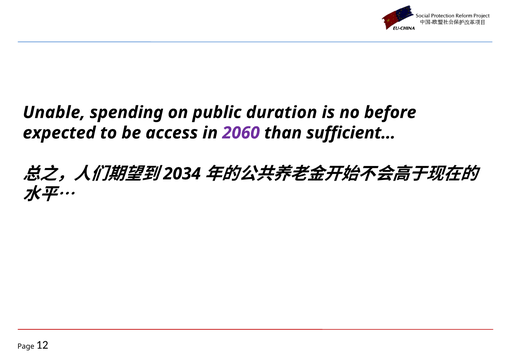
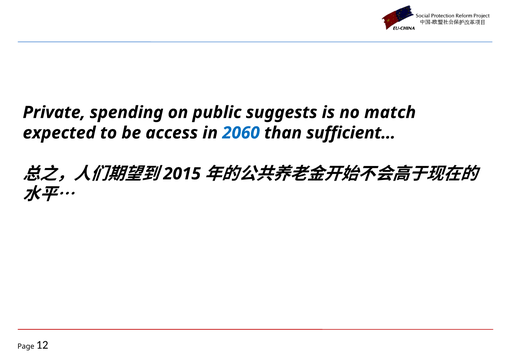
Unable: Unable -> Private (54, 112)
duration: duration -> suggests (282, 112)
before: before -> match (390, 112)
2060 colour: purple -> blue (241, 133)
2034: 2034 -> 2015 (182, 174)
